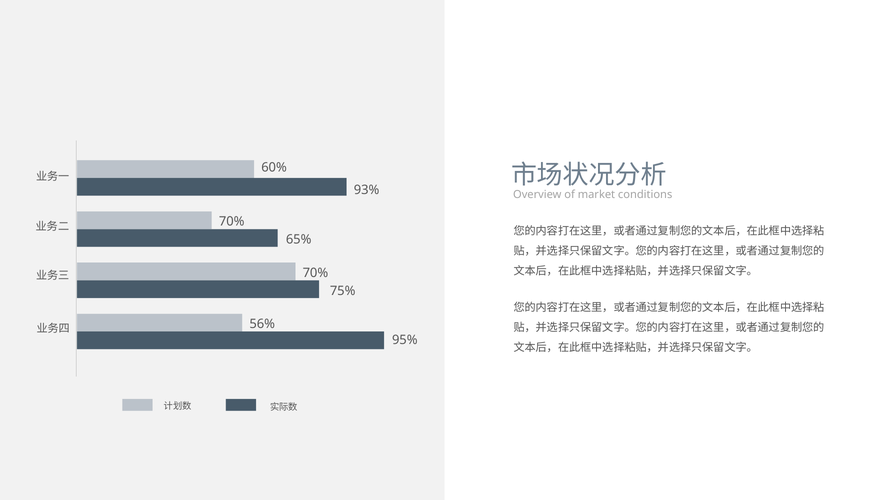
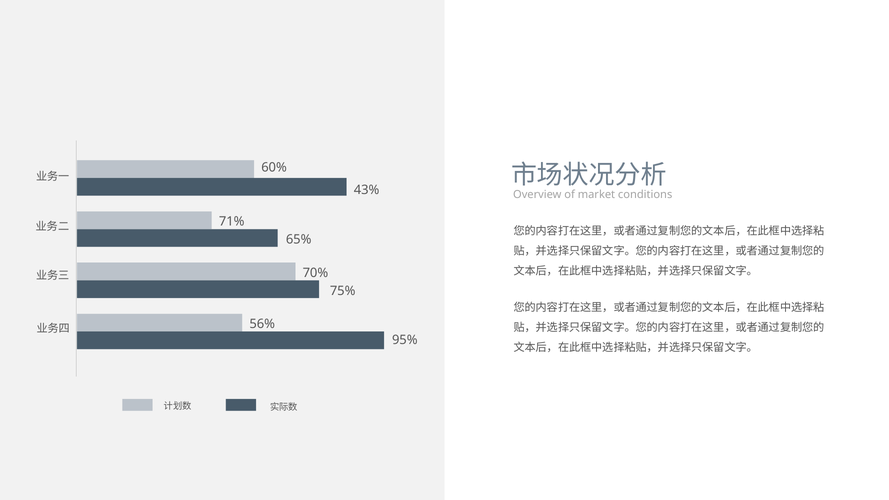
93%: 93% -> 43% (367, 190)
70%: 70% -> 71% (232, 222)
